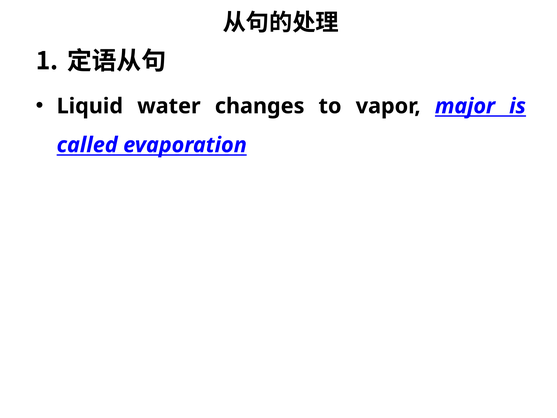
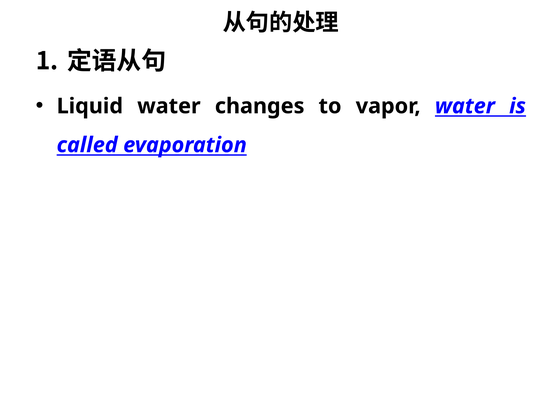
vapor major: major -> water (465, 106)
